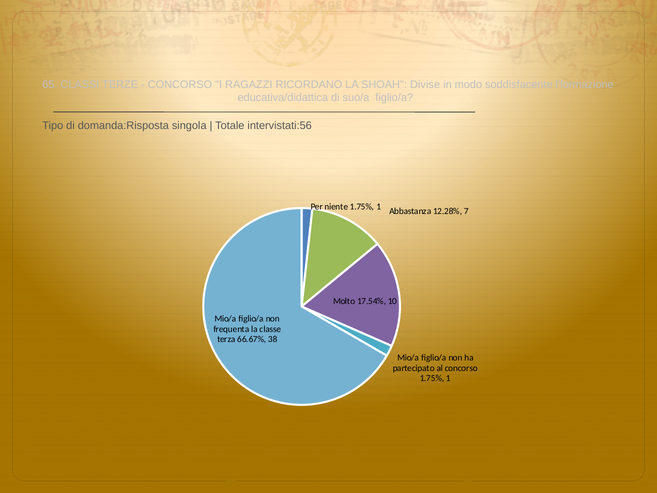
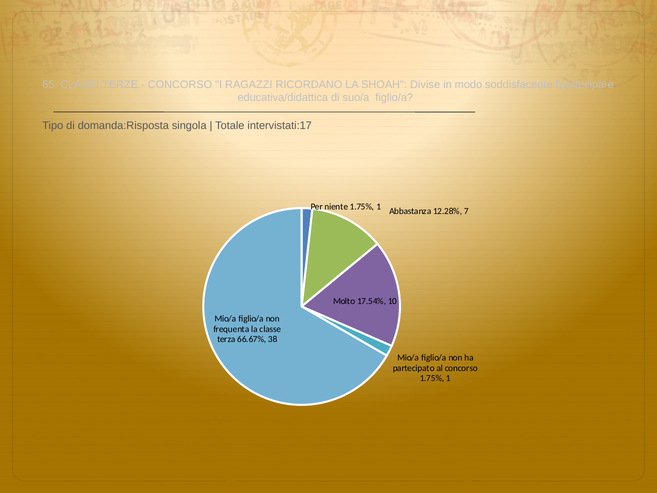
l'formazione: l'formazione -> l'partecipare (585, 85)
intervistati:56: intervistati:56 -> intervistati:17 (280, 126)
